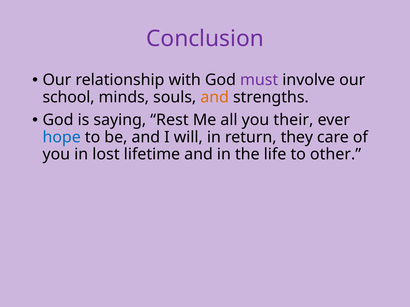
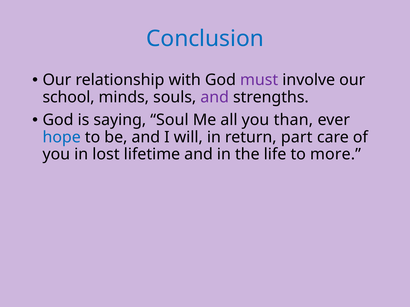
Conclusion colour: purple -> blue (205, 39)
and colour: orange -> purple (215, 97)
Rest: Rest -> Soul (169, 120)
their: their -> than (293, 120)
they: they -> part (297, 137)
other: other -> more (335, 155)
